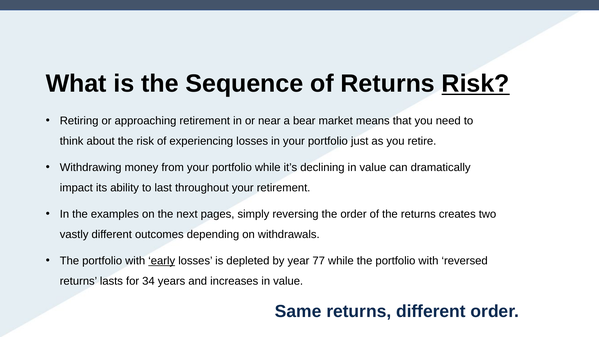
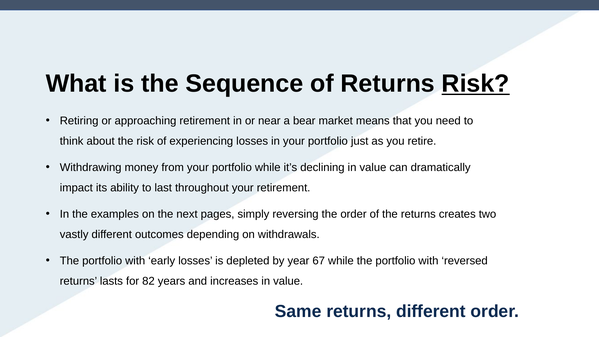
early underline: present -> none (162, 261)
77: 77 -> 67 (319, 261)
34: 34 -> 82 (148, 281)
